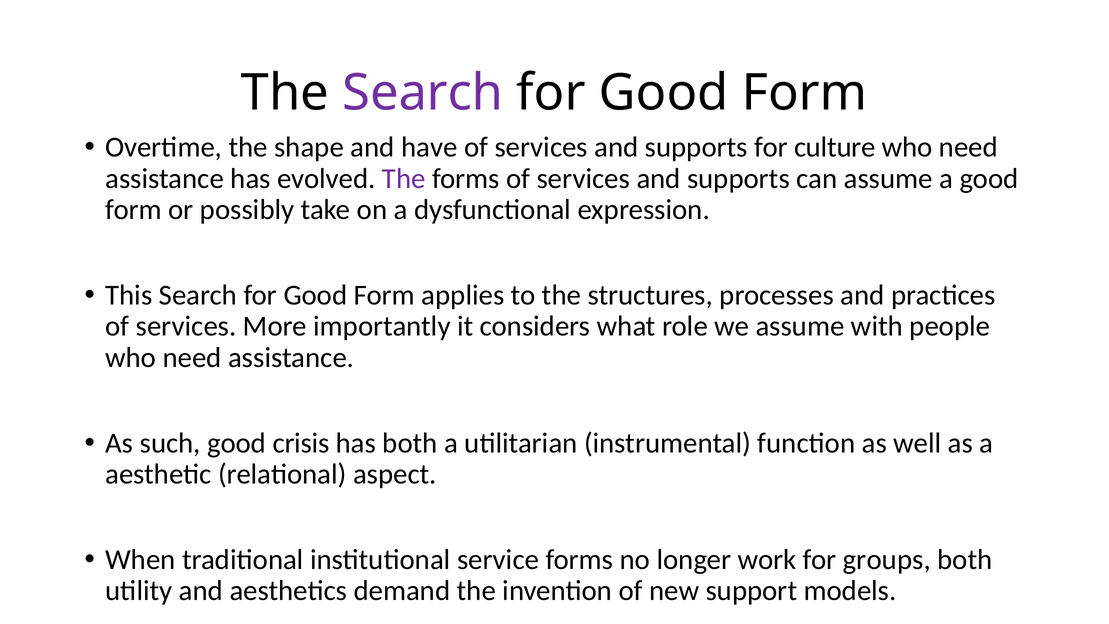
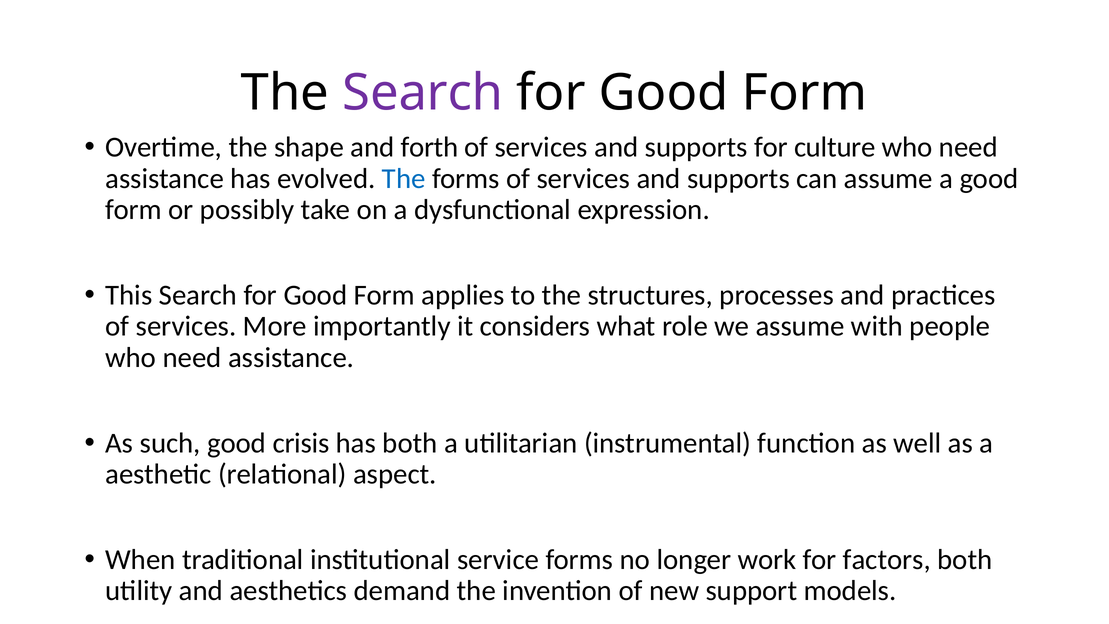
have: have -> forth (429, 147)
The colour: purple -> blue (404, 178)
groups: groups -> factors (887, 560)
